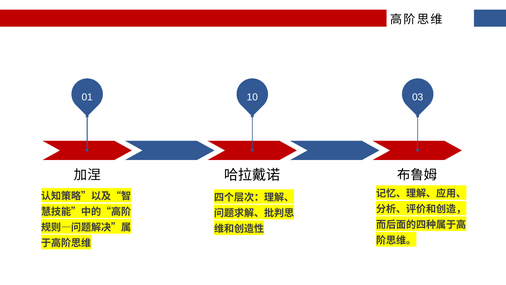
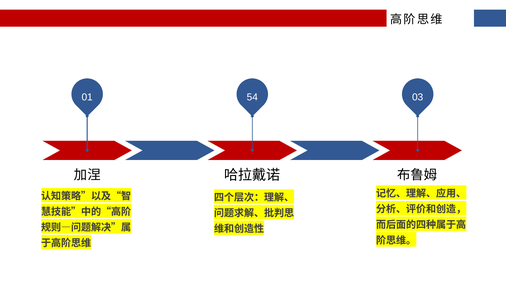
10: 10 -> 54 (252, 97)
